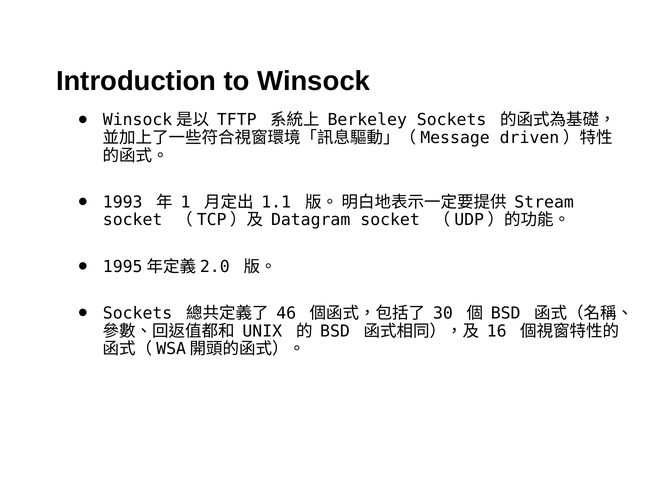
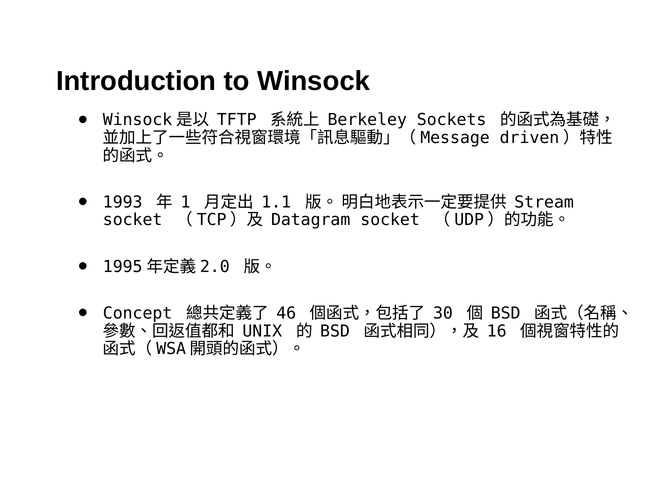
Sockets: Sockets -> Concept (138, 313)
